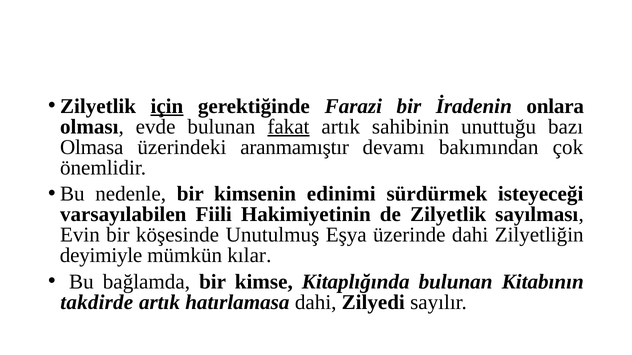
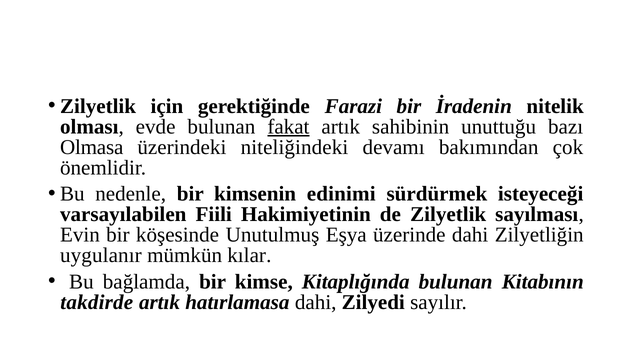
için underline: present -> none (167, 106)
onlara: onlara -> nitelik (555, 106)
aranmamıştır: aranmamıştır -> niteliğindeki (294, 147)
deyimiyle: deyimiyle -> uygulanır (101, 256)
